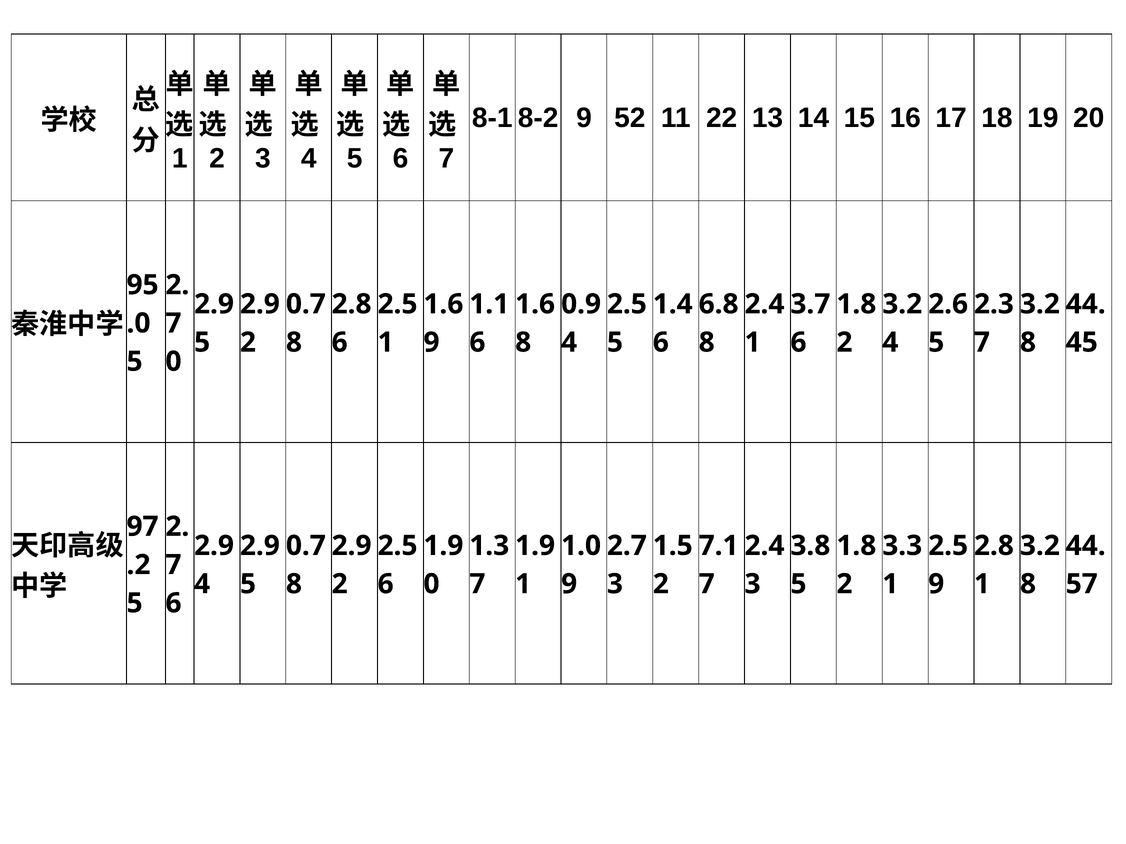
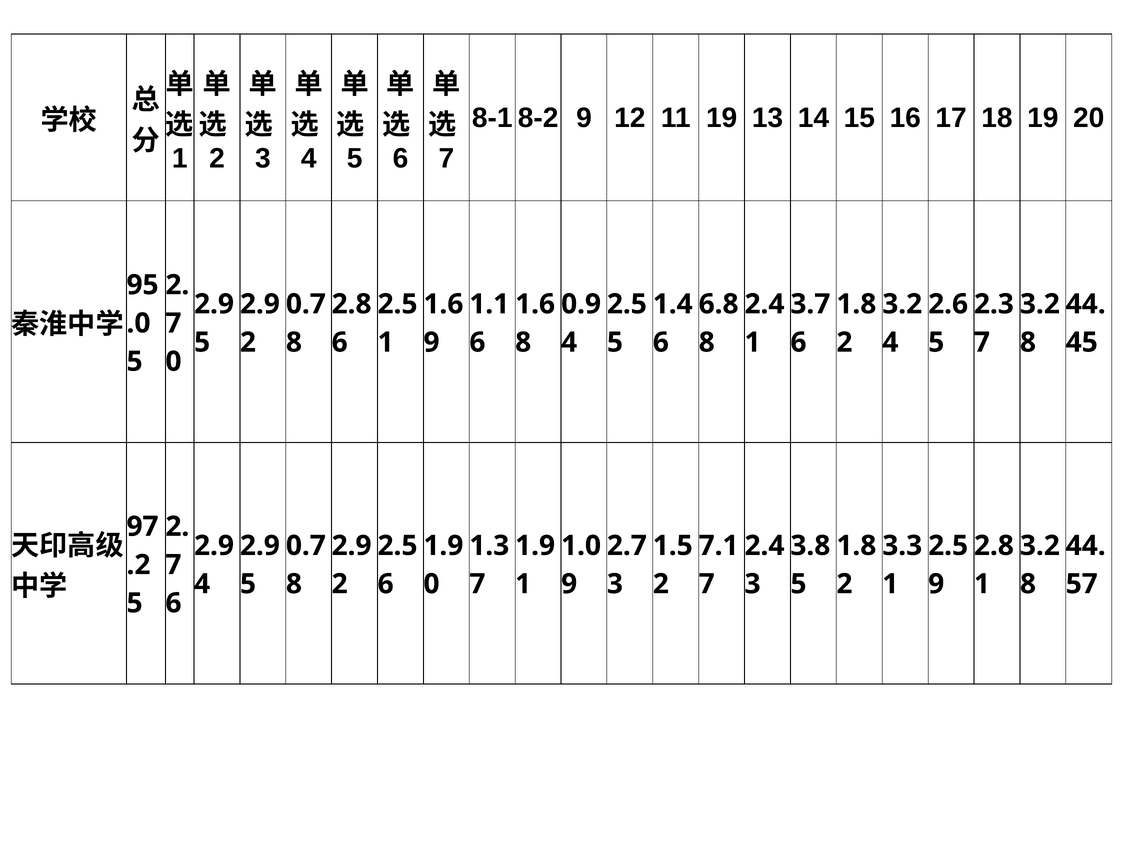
52: 52 -> 12 (630, 118)
11 22: 22 -> 19 (722, 118)
